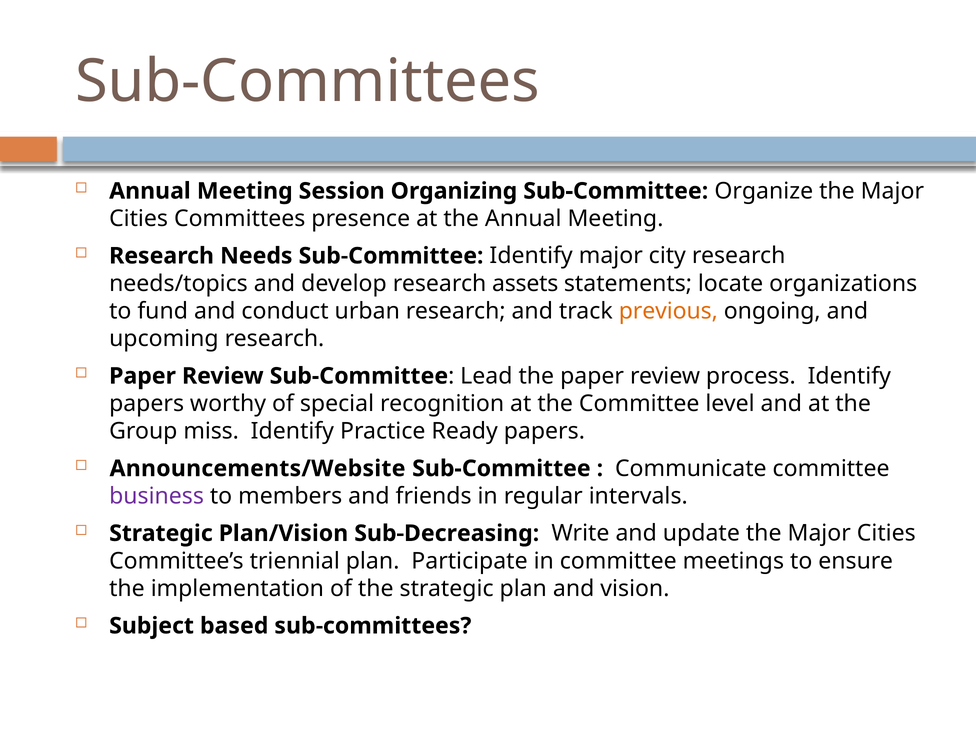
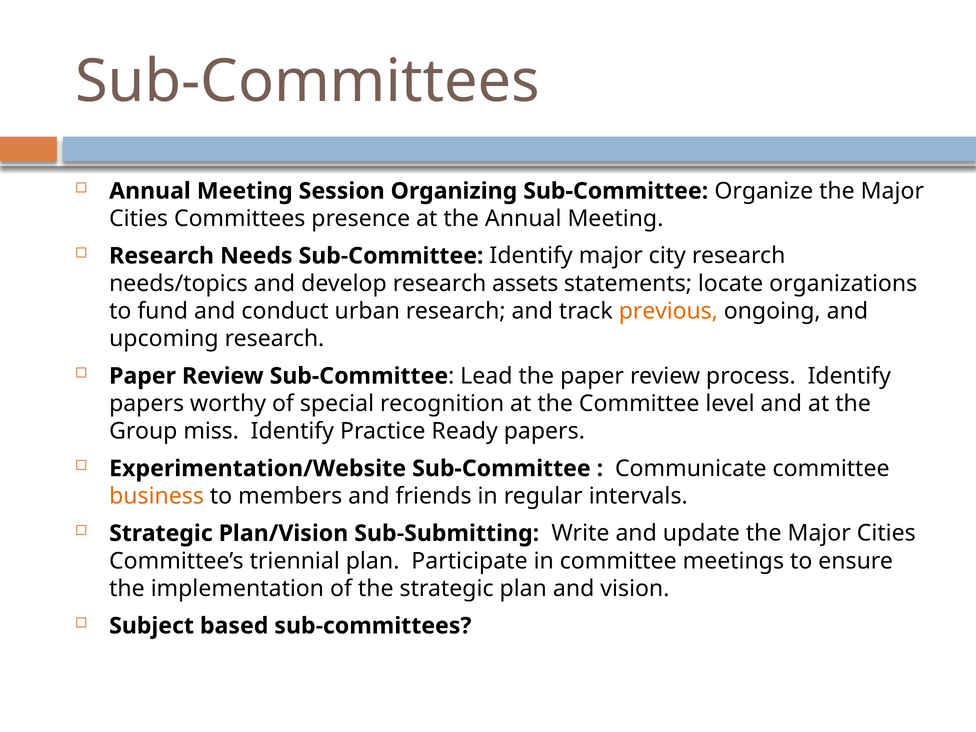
Announcements/Website: Announcements/Website -> Experimentation/Website (258, 469)
business colour: purple -> orange (157, 496)
Sub-Decreasing: Sub-Decreasing -> Sub-Submitting (447, 533)
